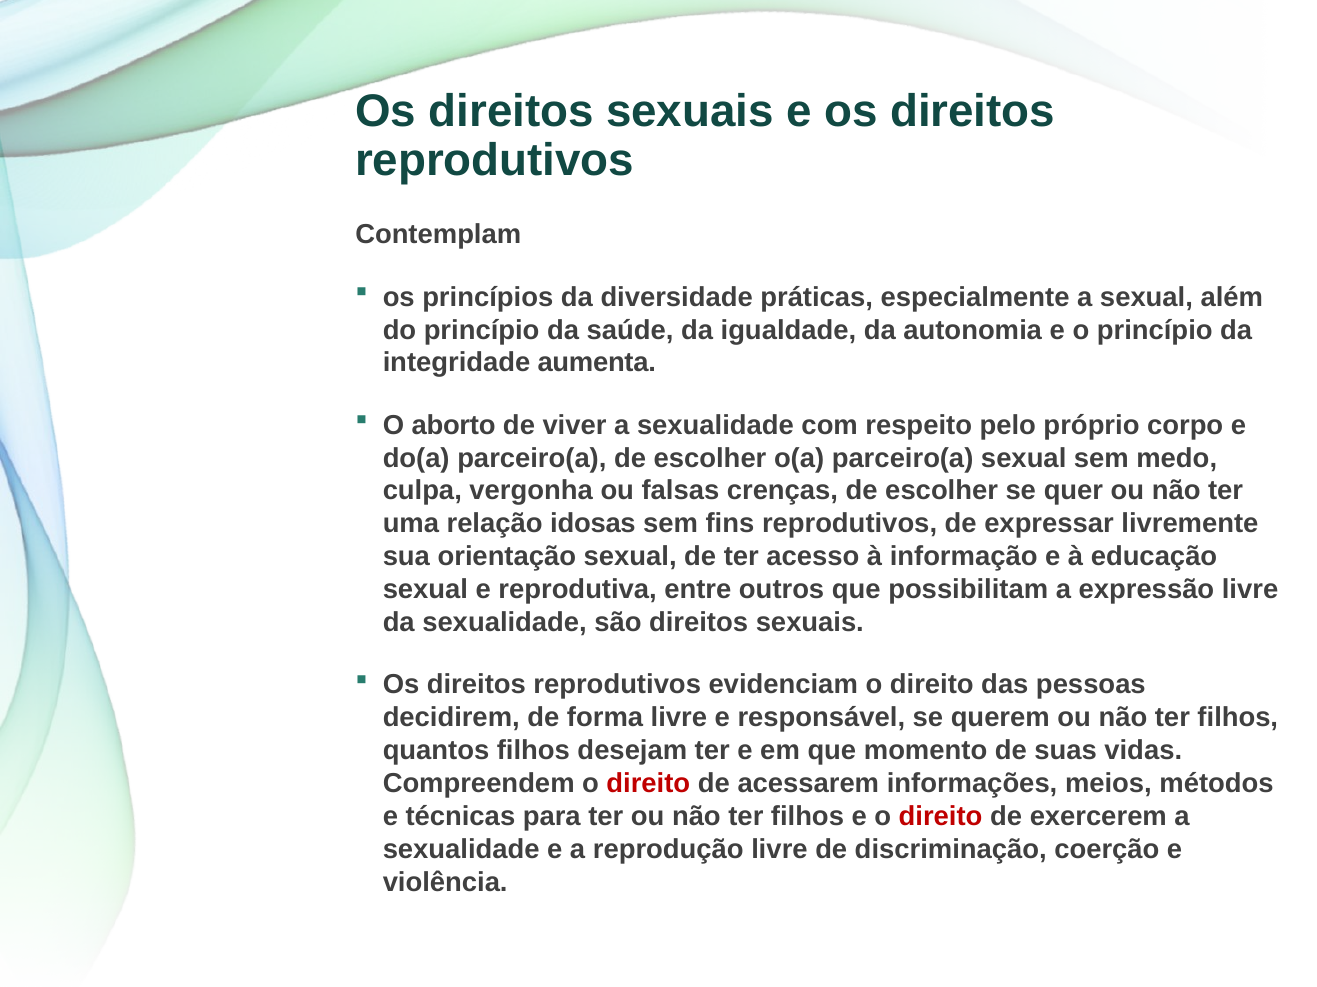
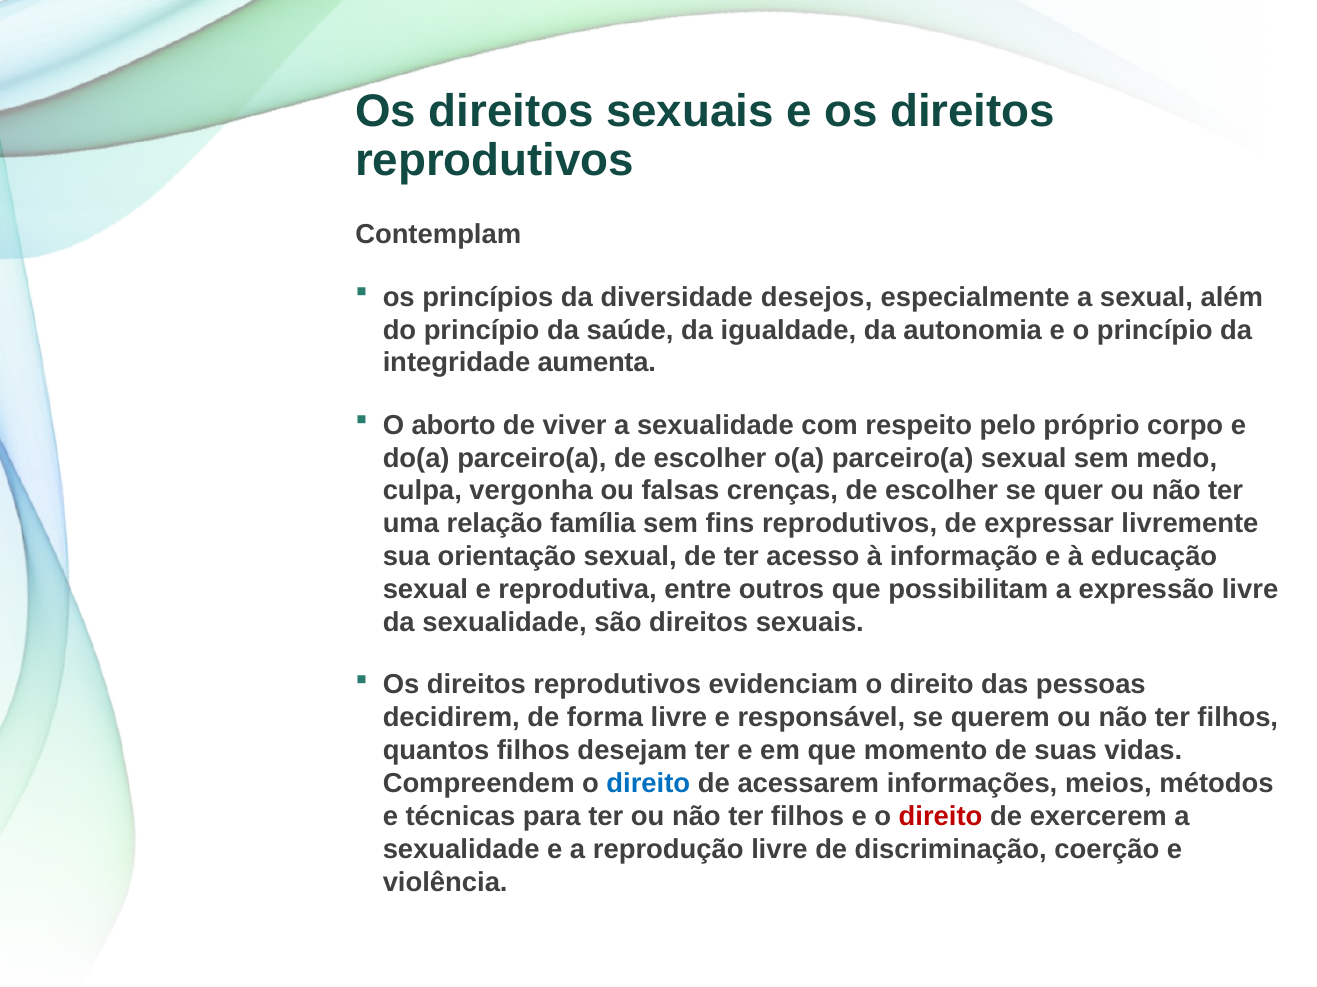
práticas: práticas -> desejos (817, 297)
idosas: idosas -> família (593, 524)
direito colour: red -> blue (648, 784)
